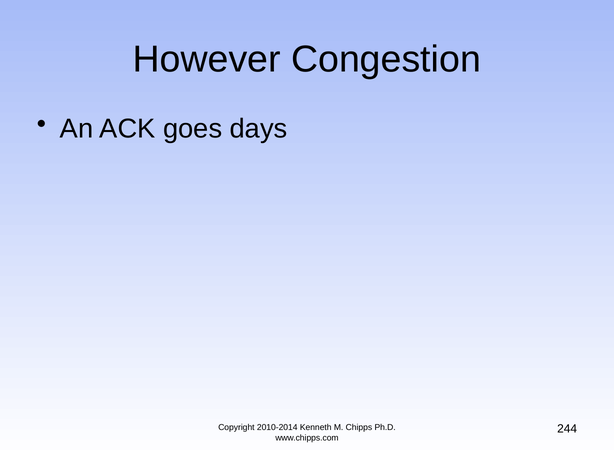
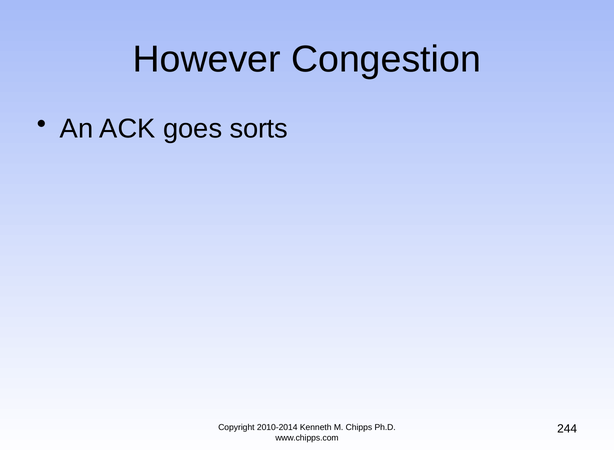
days: days -> sorts (259, 129)
